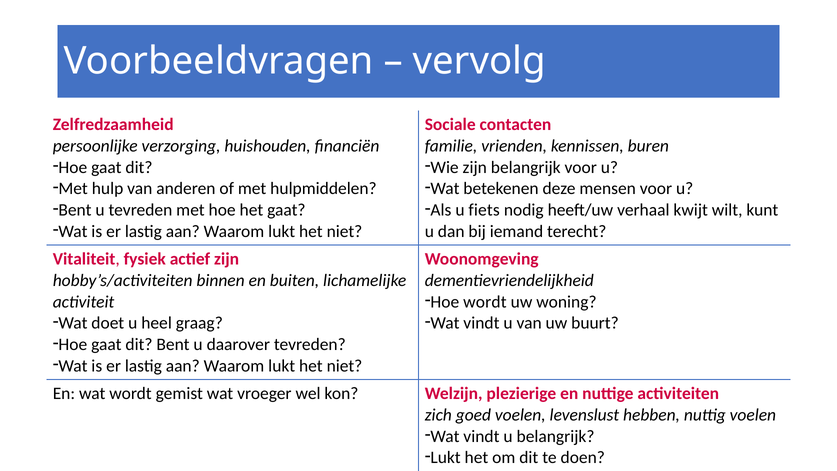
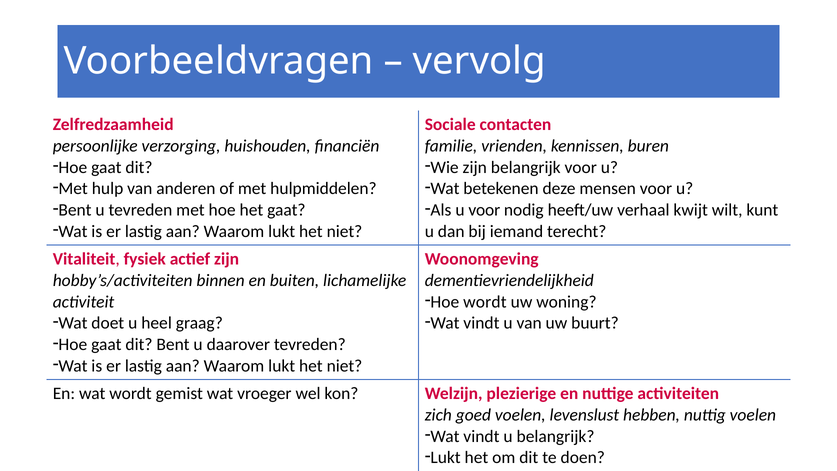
u fiets: fiets -> voor (484, 210)
